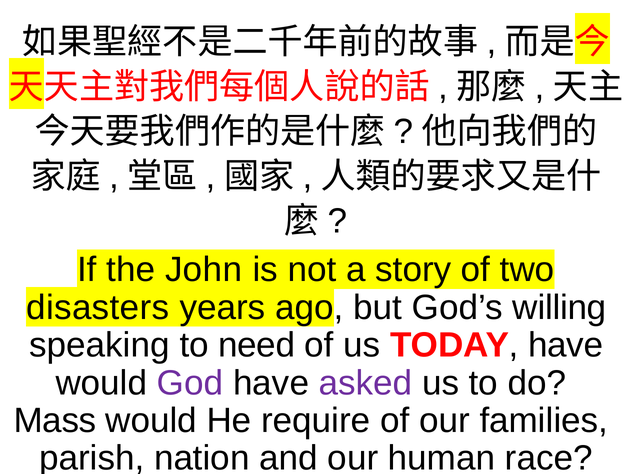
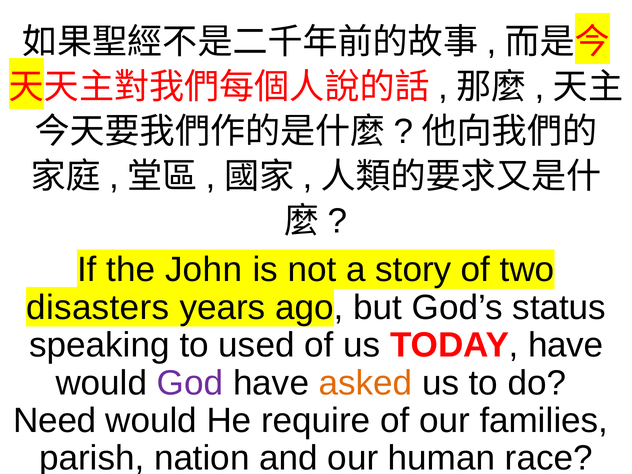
willing: willing -> status (559, 307)
need: need -> used (257, 345)
asked colour: purple -> orange (366, 383)
Mass: Mass -> Need (55, 421)
